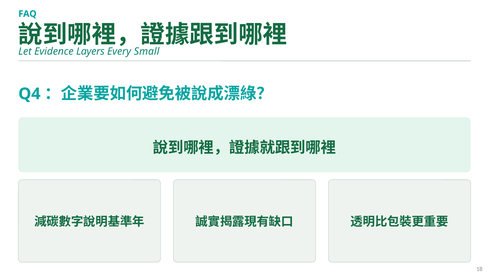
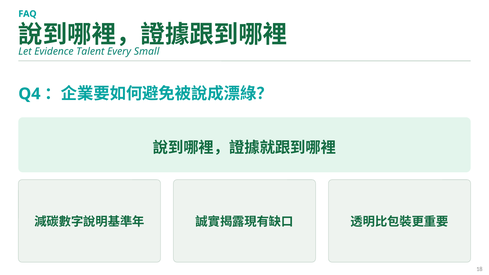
Layers: Layers -> Talent (90, 52)
